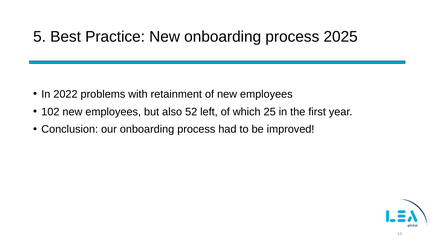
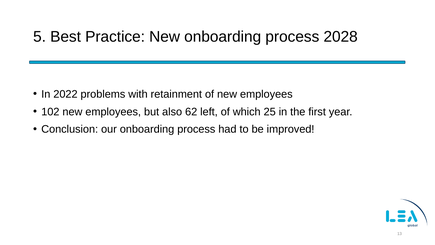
2025: 2025 -> 2028 (341, 37)
52: 52 -> 62 (191, 112)
